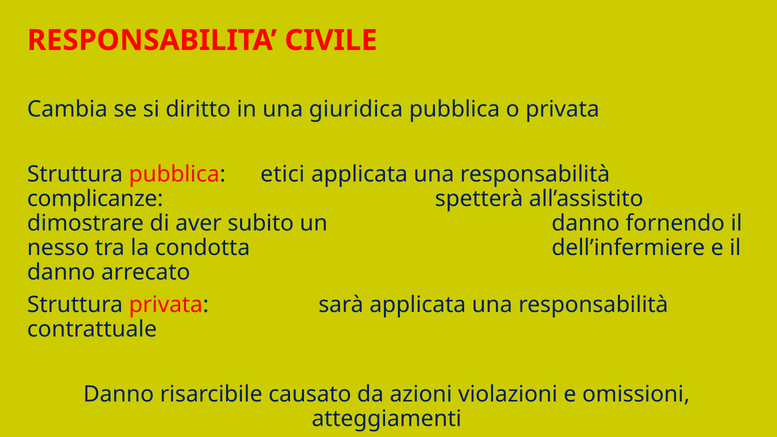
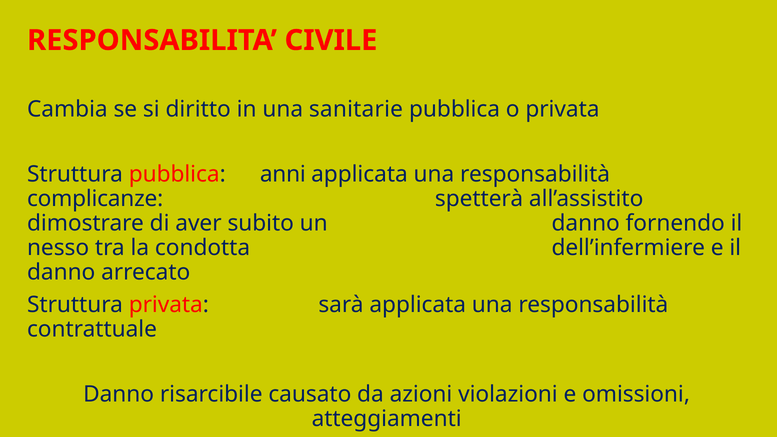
giuridica: giuridica -> sanitarie (356, 109)
etici: etici -> anni (283, 174)
